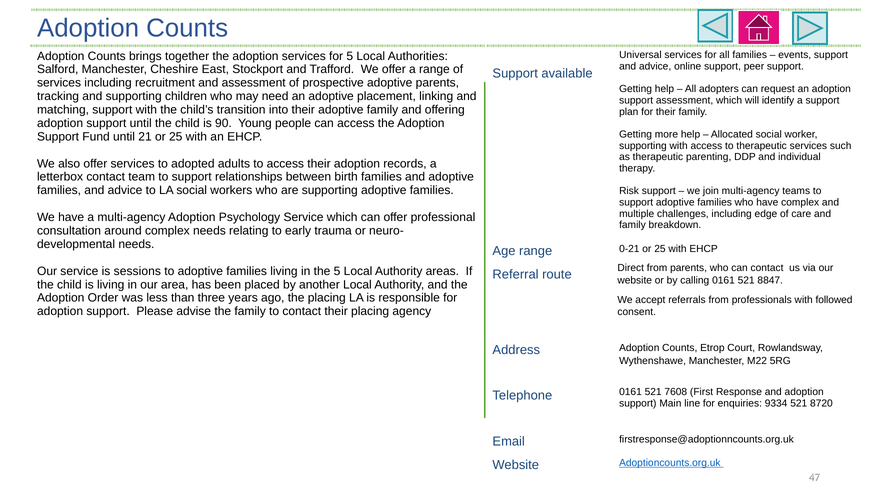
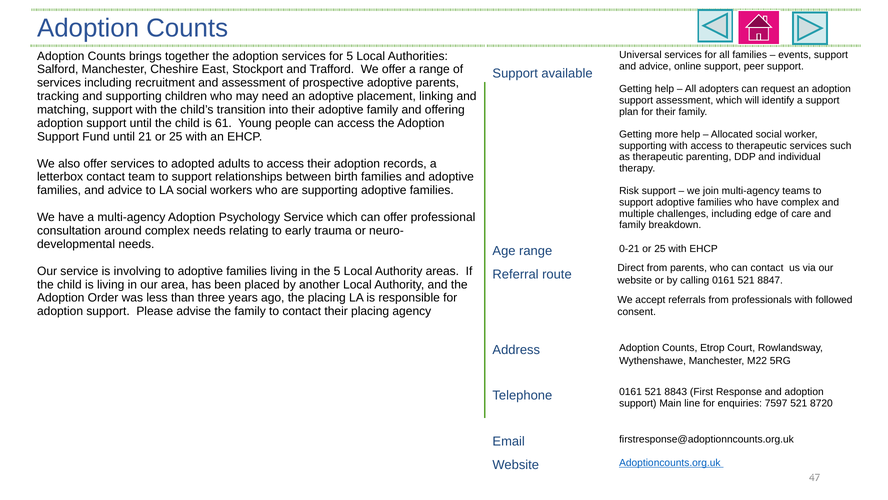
90: 90 -> 61 (223, 123)
sessions: sessions -> involving (137, 271)
7608: 7608 -> 8843 (676, 391)
9334: 9334 -> 7597 (776, 403)
